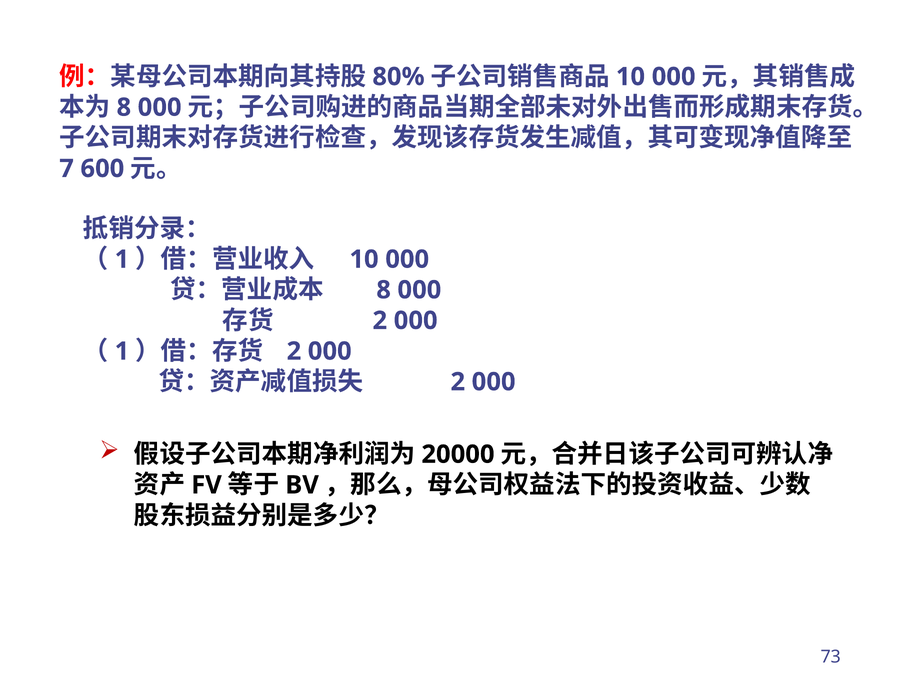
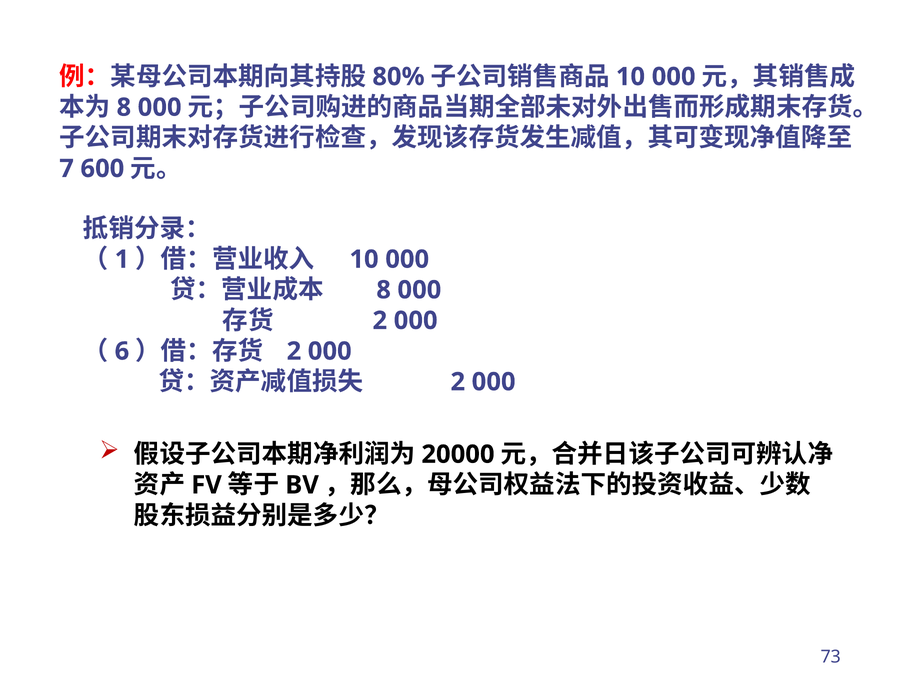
1: 1 -> 6 (122, 351)
